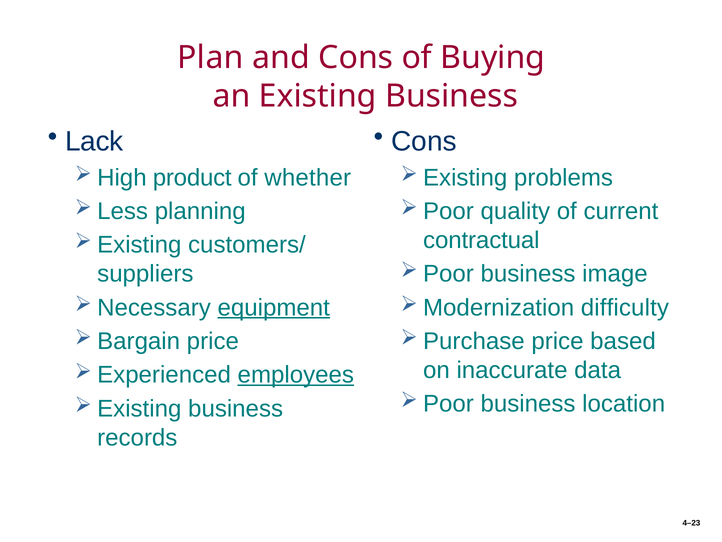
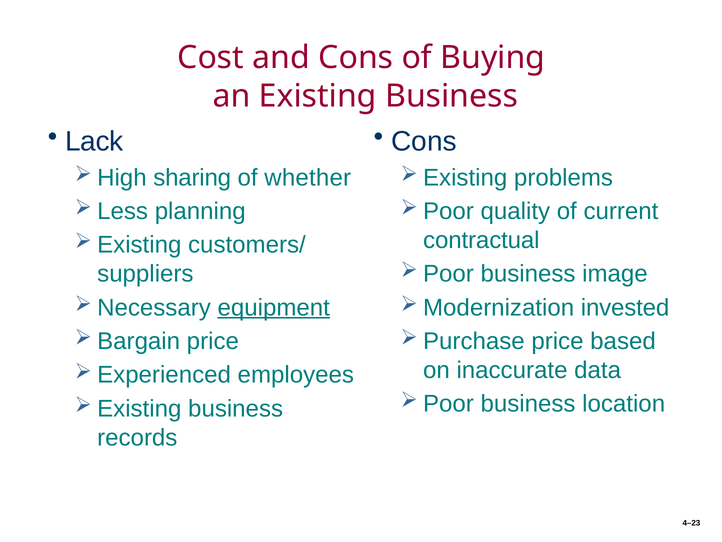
Plan: Plan -> Cost (211, 58)
product: product -> sharing (192, 177)
difficulty: difficulty -> invested (625, 307)
employees underline: present -> none (296, 375)
